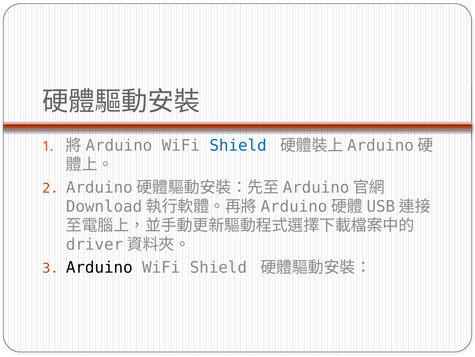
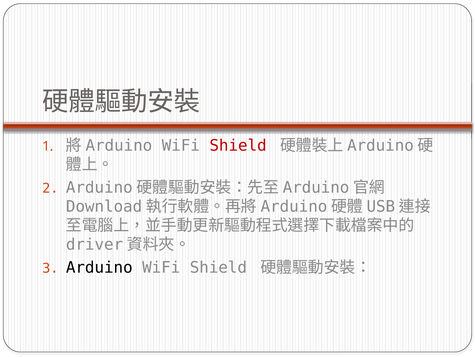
Shield colour: blue -> red (238, 145)
